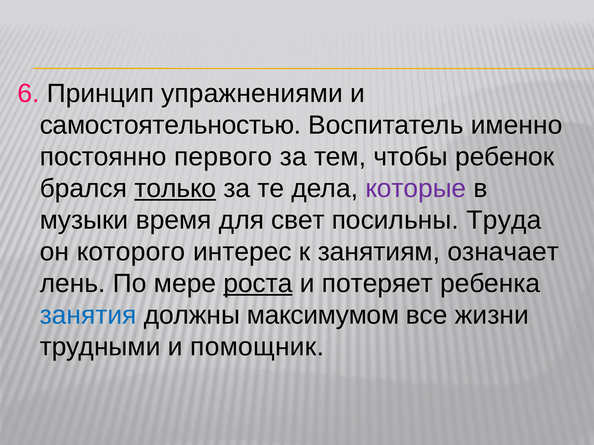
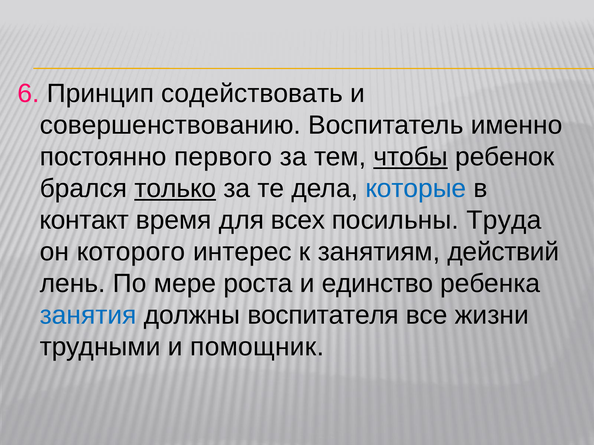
упражнениями: упражнениями -> содействовать (252, 94)
самостоятельностью: самостоятельностью -> совершенствованию (170, 125)
чтобы underline: none -> present (411, 157)
которые colour: purple -> blue (416, 189)
музыки: музыки -> контакт (84, 220)
свет: свет -> всех (298, 220)
означает: означает -> действий (503, 252)
роста underline: present -> none (258, 284)
потеряет: потеряет -> единство (378, 284)
максимумом: максимумом -> воспитателя (323, 315)
